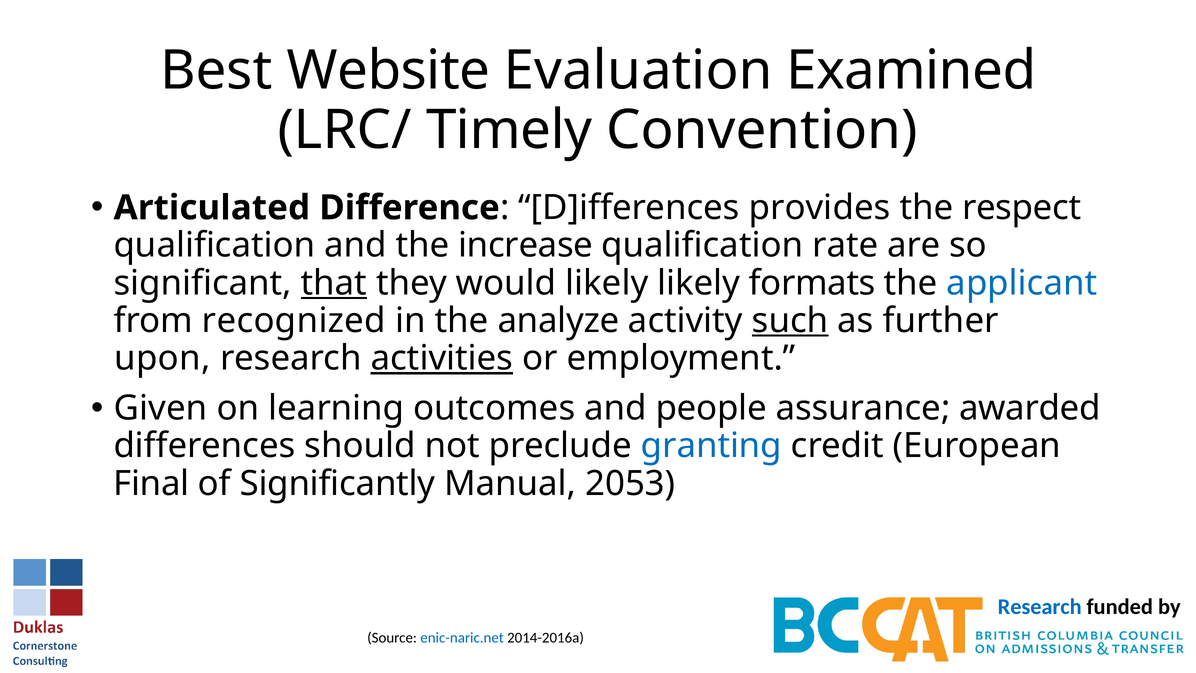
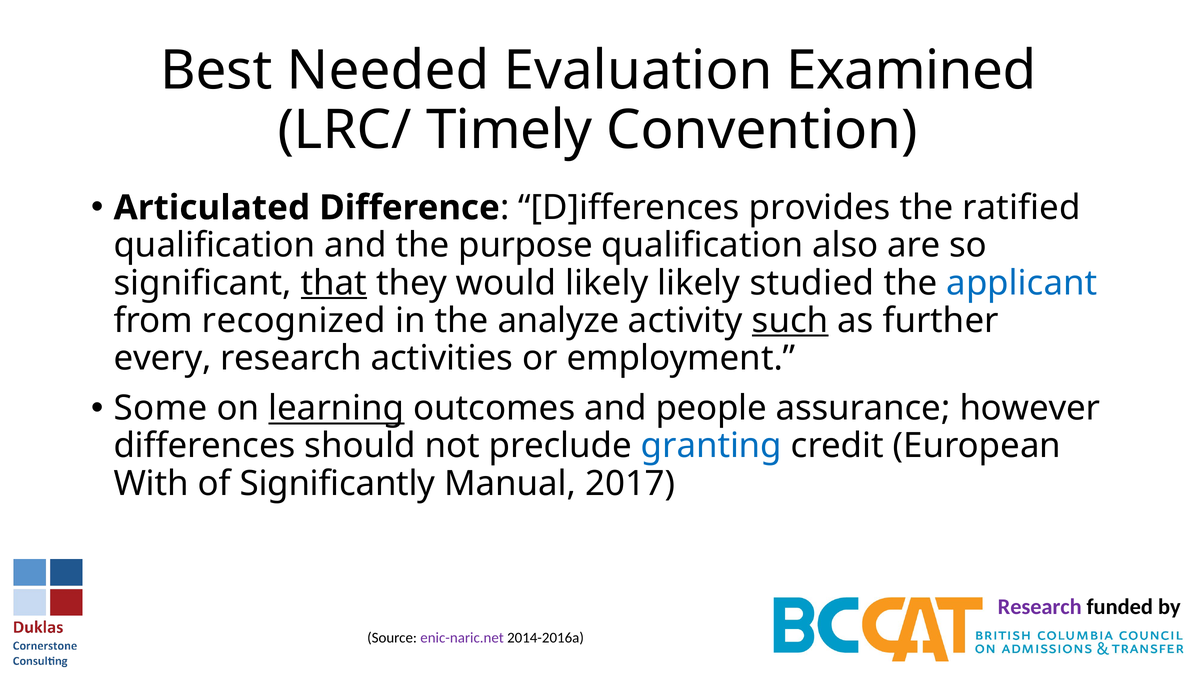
Website: Website -> Needed (388, 71)
respect: respect -> ratified (1021, 208)
increase: increase -> purpose (526, 245)
rate: rate -> also (845, 245)
formats: formats -> studied (812, 283)
upon: upon -> every (163, 358)
activities underline: present -> none (442, 358)
Given: Given -> Some (160, 408)
learning underline: none -> present (336, 408)
awarded: awarded -> however (1030, 408)
Final: Final -> With (151, 483)
2053: 2053 -> 2017 (630, 483)
Research colour: blue -> purple (1040, 607)
enic-naric.net colour: blue -> purple (462, 638)
